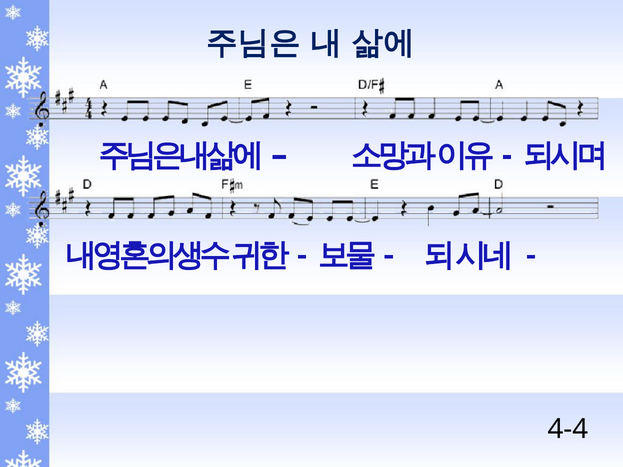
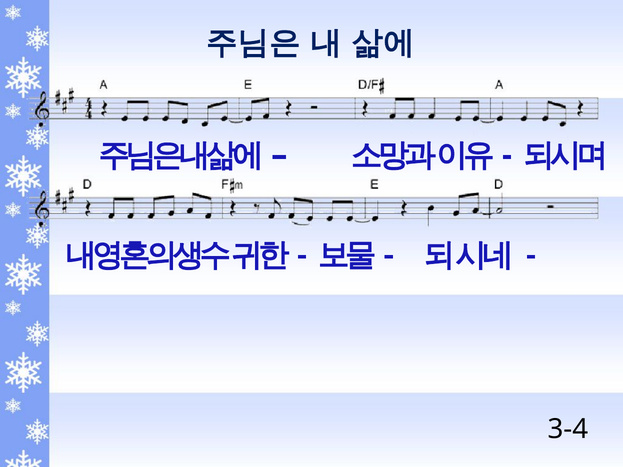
4-4: 4-4 -> 3-4 (568, 429)
